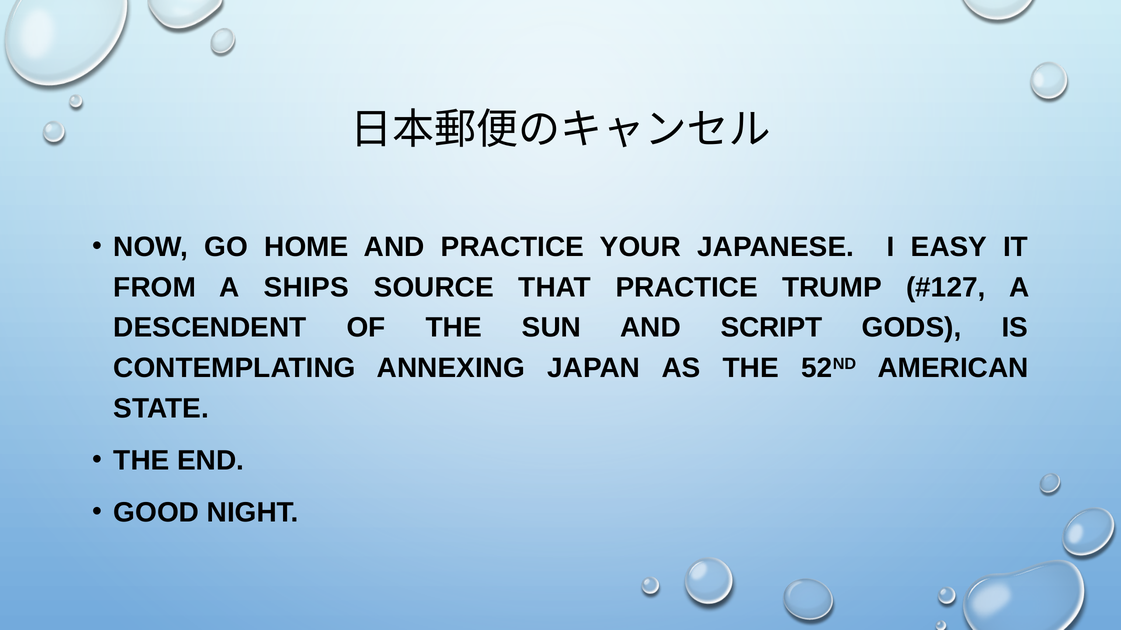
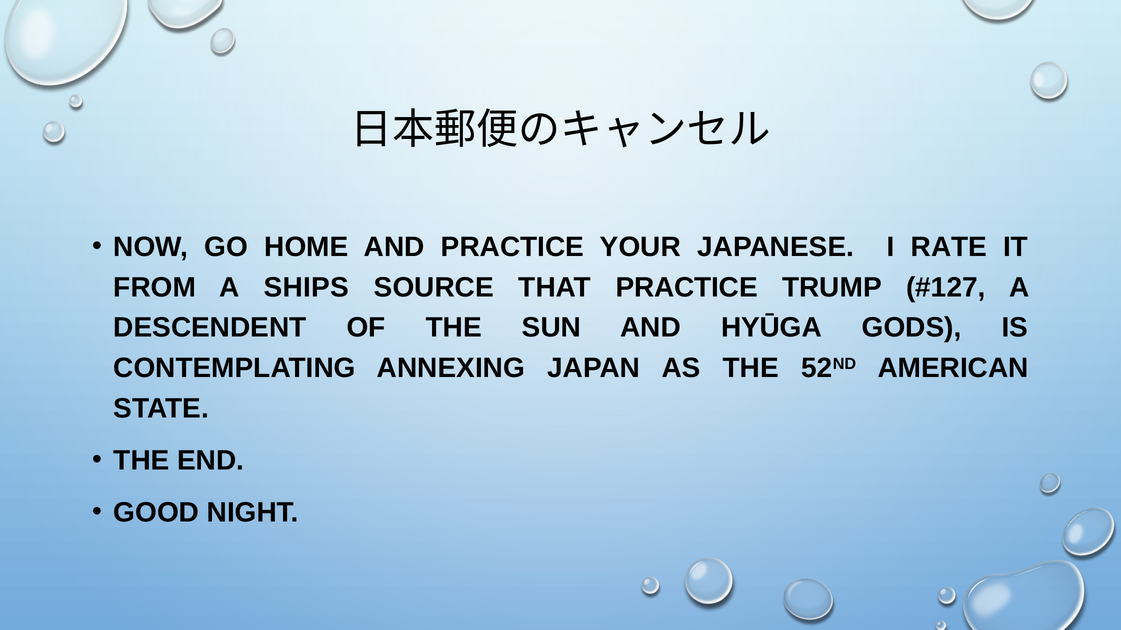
EASY: EASY -> RATE (949, 247)
SCRIPT: SCRIPT -> HYŪGA (771, 328)
